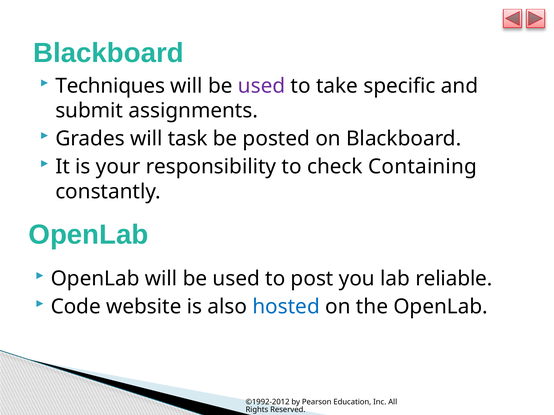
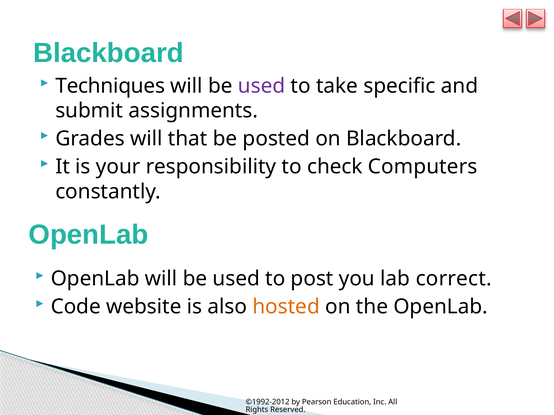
task: task -> that (188, 139)
Containing: Containing -> Computers (423, 167)
reliable: reliable -> correct (454, 279)
hosted colour: blue -> orange (286, 307)
